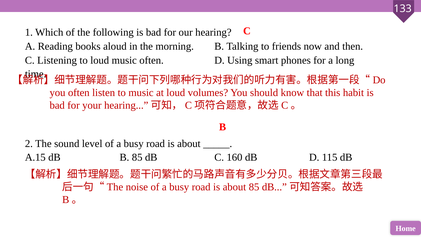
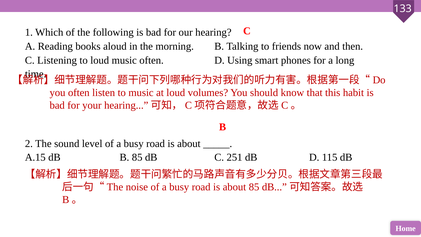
160: 160 -> 251 (235, 157)
